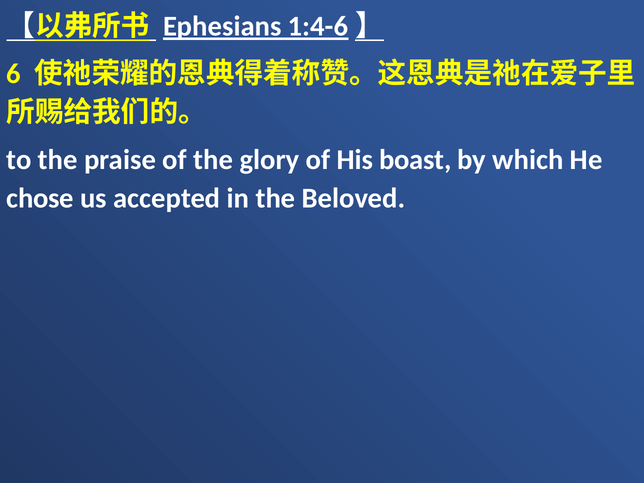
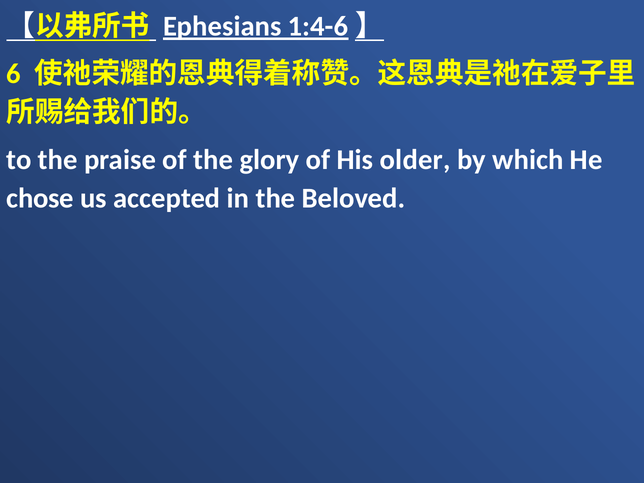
boast: boast -> older (415, 160)
